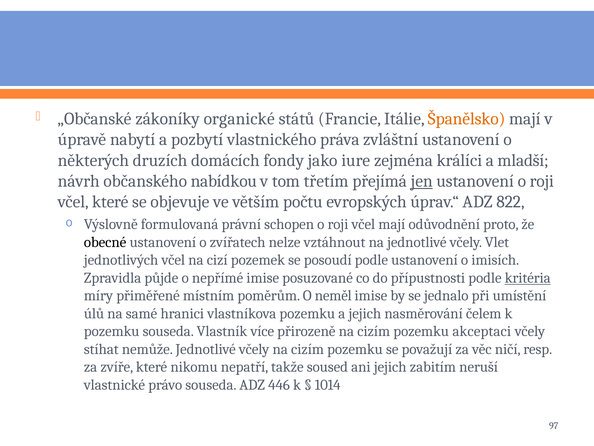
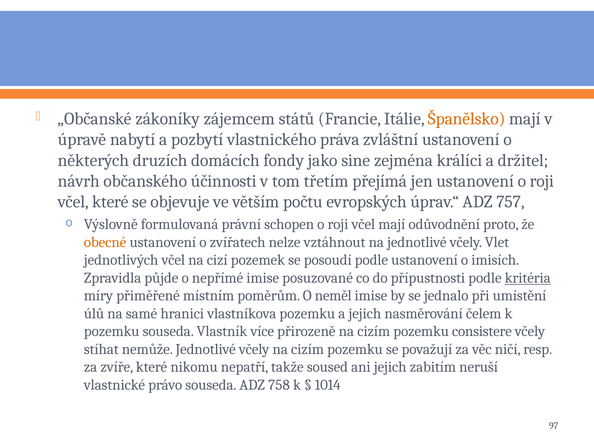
organické: organické -> zájemcem (239, 119)
iure: iure -> sine (356, 160)
mladší: mladší -> držitel (523, 160)
nabídkou: nabídkou -> účinnosti (224, 181)
jen underline: present -> none (422, 181)
822: 822 -> 757 (511, 202)
obecné colour: black -> orange (105, 242)
akceptaci: akceptaci -> consistere (482, 331)
446: 446 -> 758 (279, 384)
